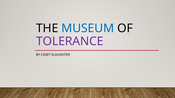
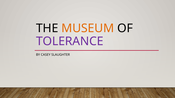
MUSEUM colour: blue -> orange (88, 28)
